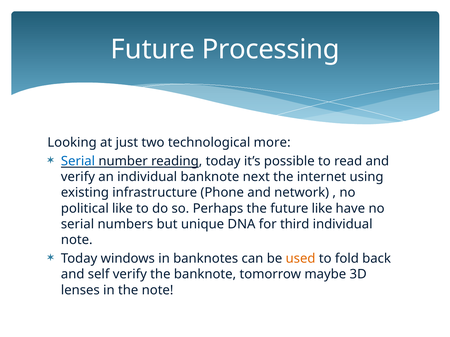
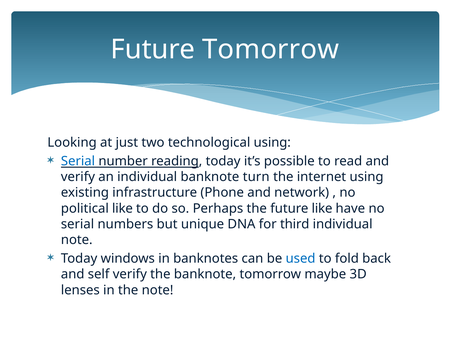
Future Processing: Processing -> Tomorrow (271, 49)
technological more: more -> using (272, 143)
next: next -> turn (256, 177)
used colour: orange -> blue (301, 259)
